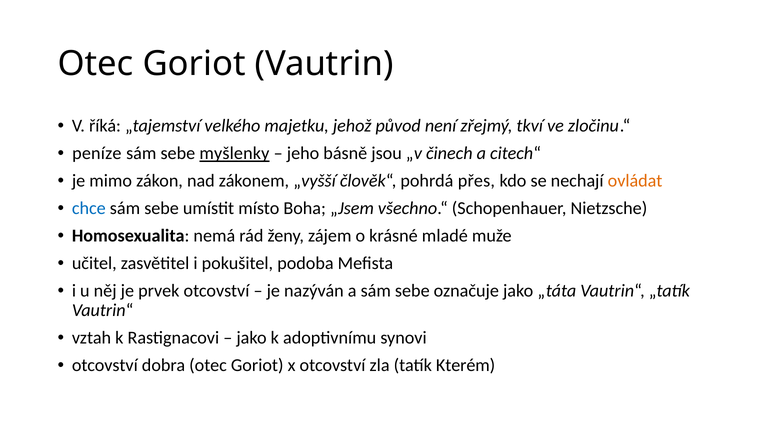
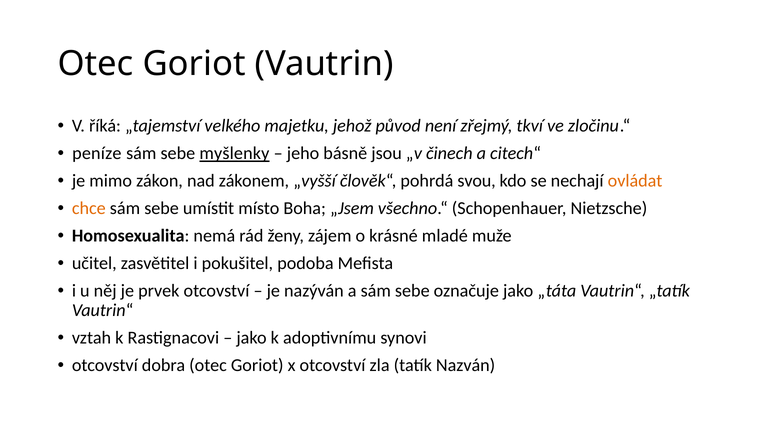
přes: přes -> svou (477, 181)
chce colour: blue -> orange (89, 208)
Kterém: Kterém -> Nazván (466, 365)
